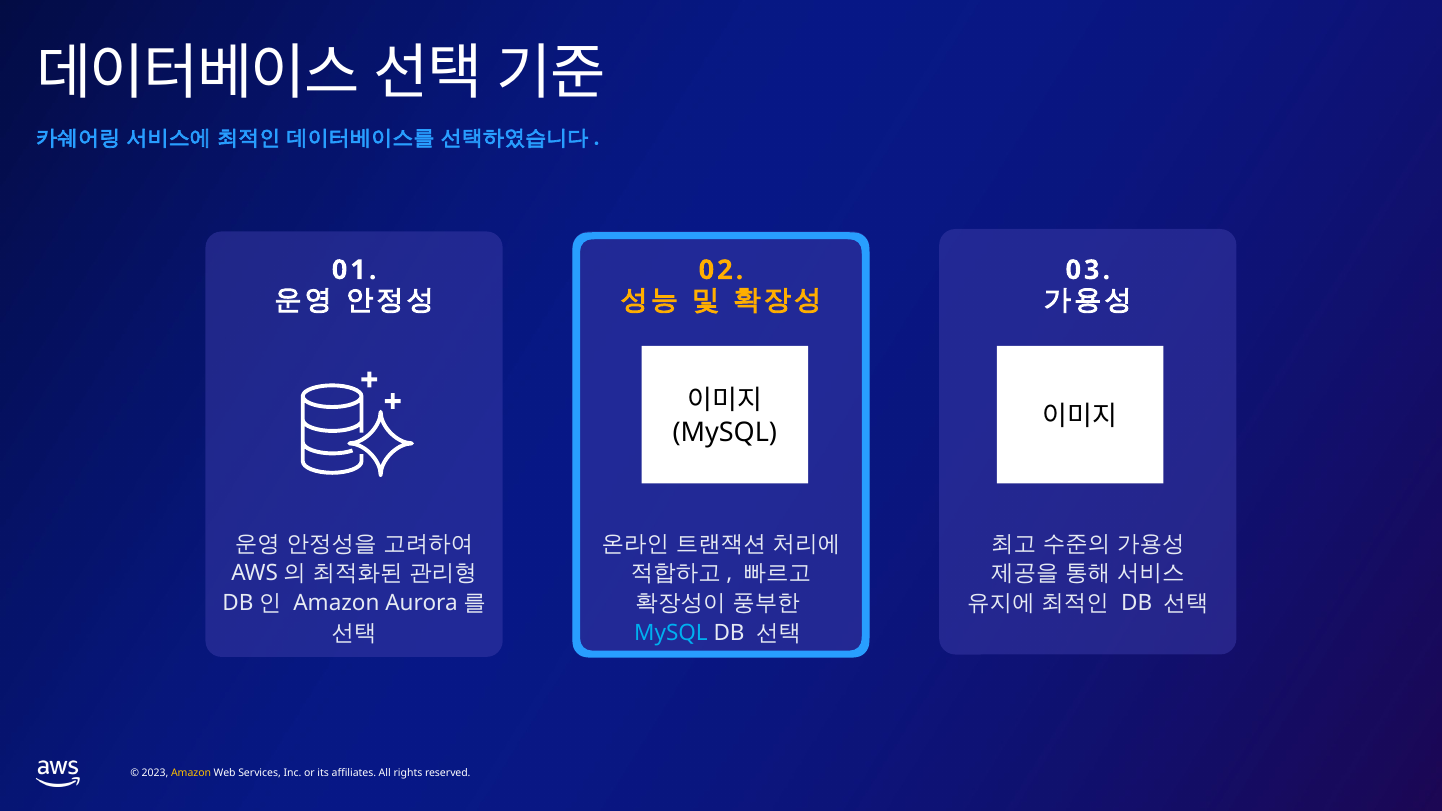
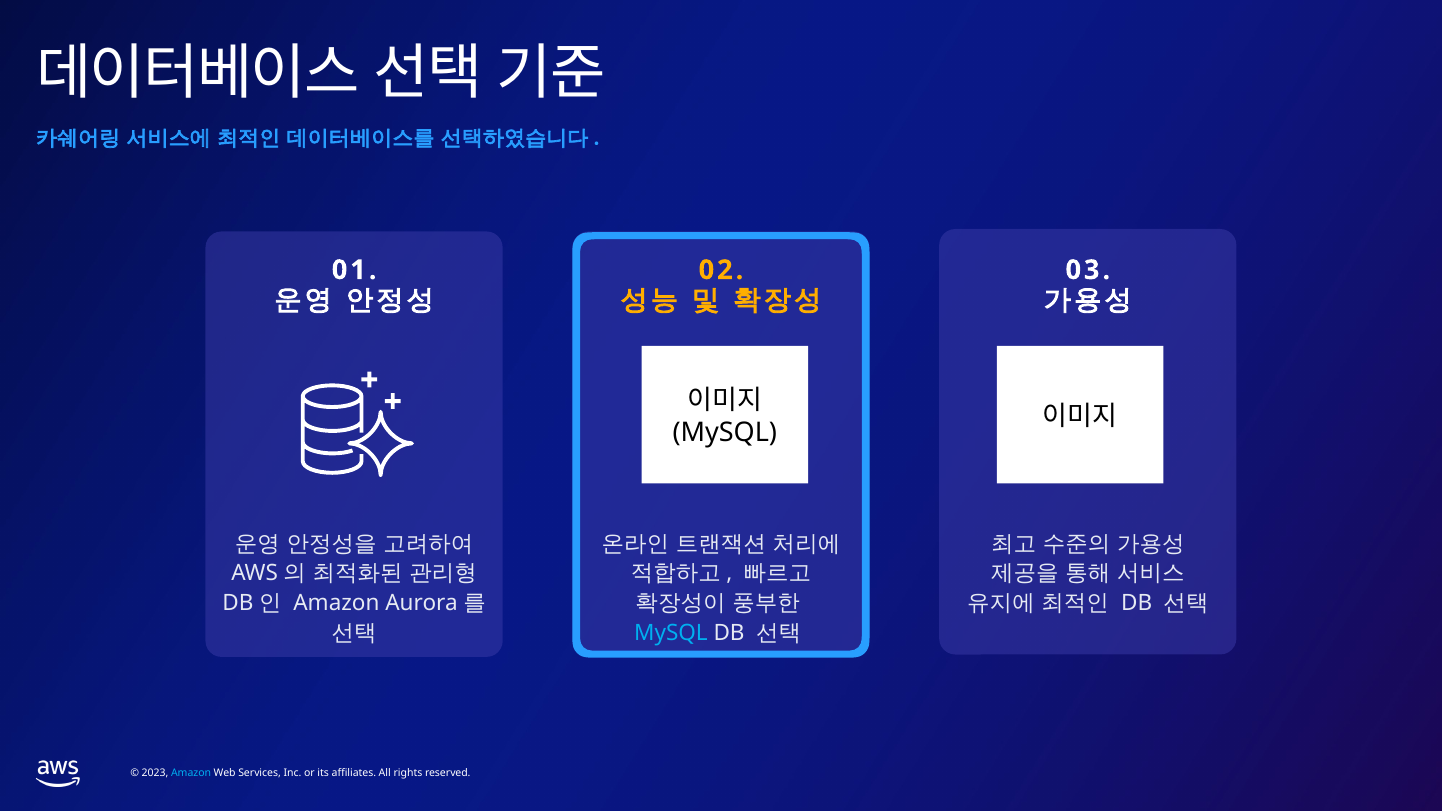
Amazon colour: yellow -> light blue (191, 773)
